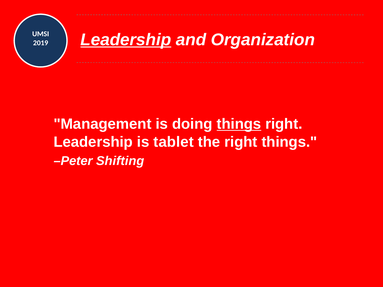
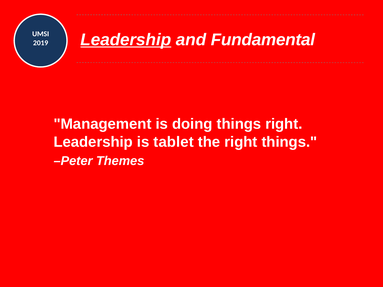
Organization: Organization -> Fundamental (263, 40)
things underline: present -> none (239, 124)
Shifting: Shifting -> Themes (120, 161)
